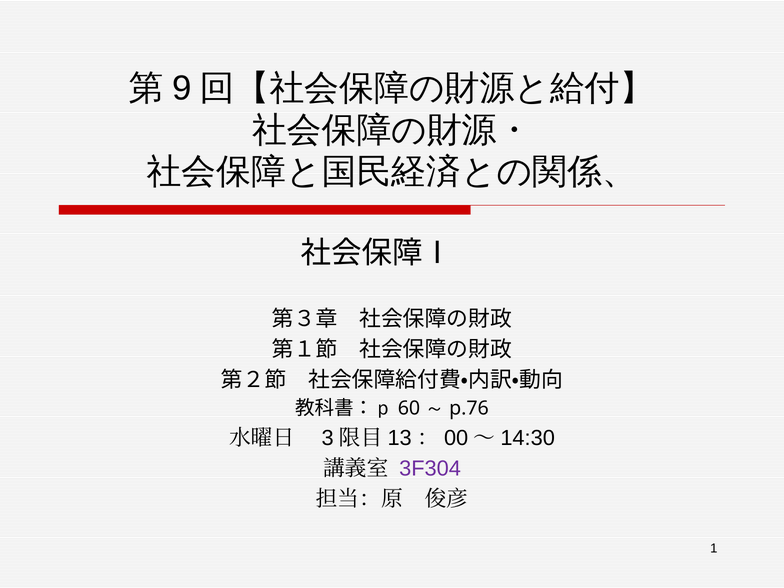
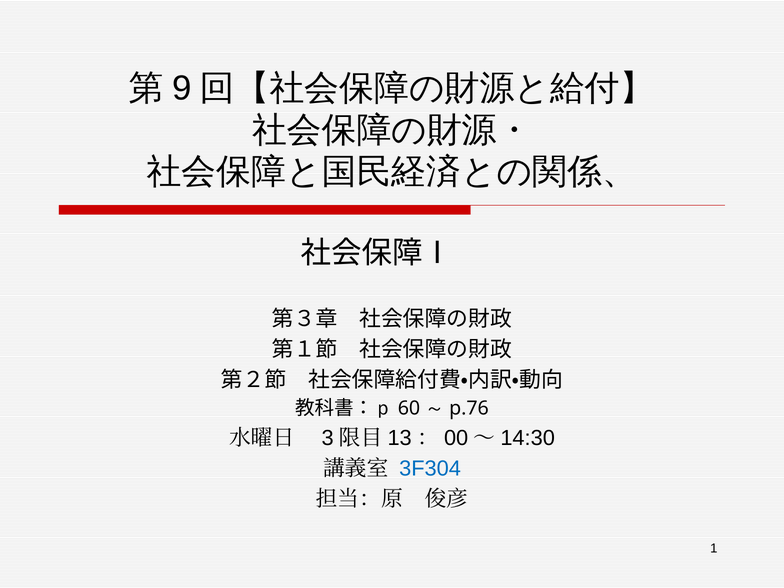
3F304 colour: purple -> blue (430, 468)
